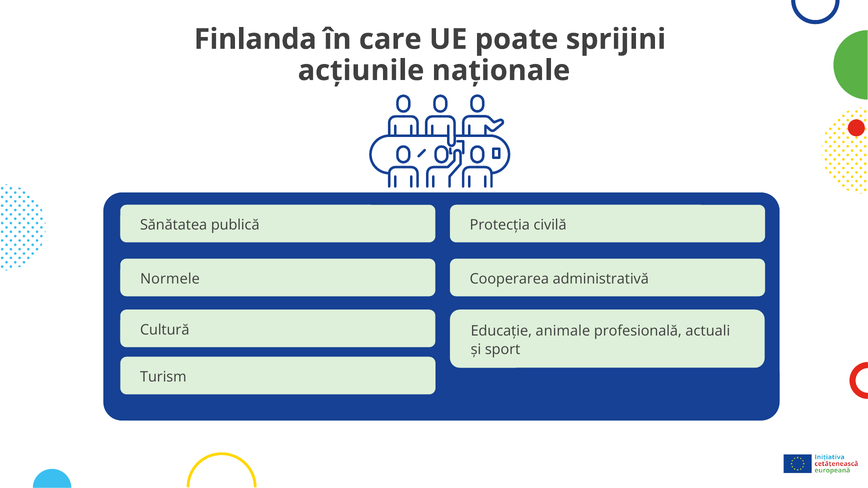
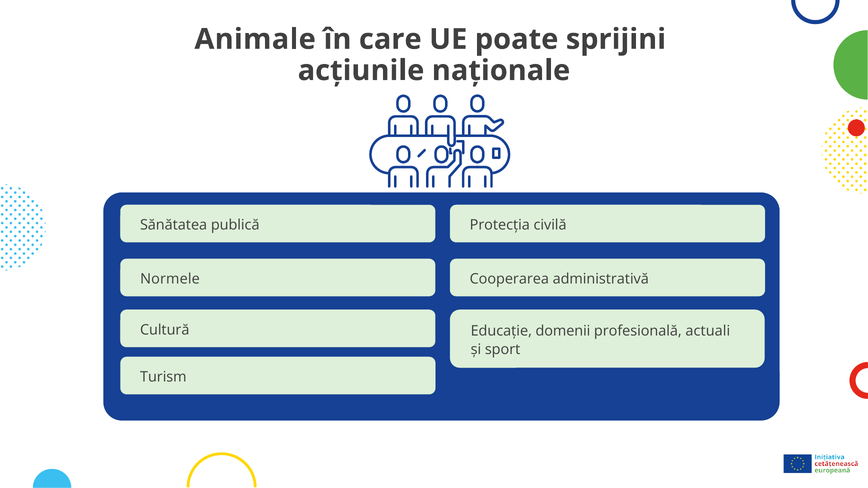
Finlanda: Finlanda -> Animale (255, 39)
animale: animale -> domenii (563, 331)
